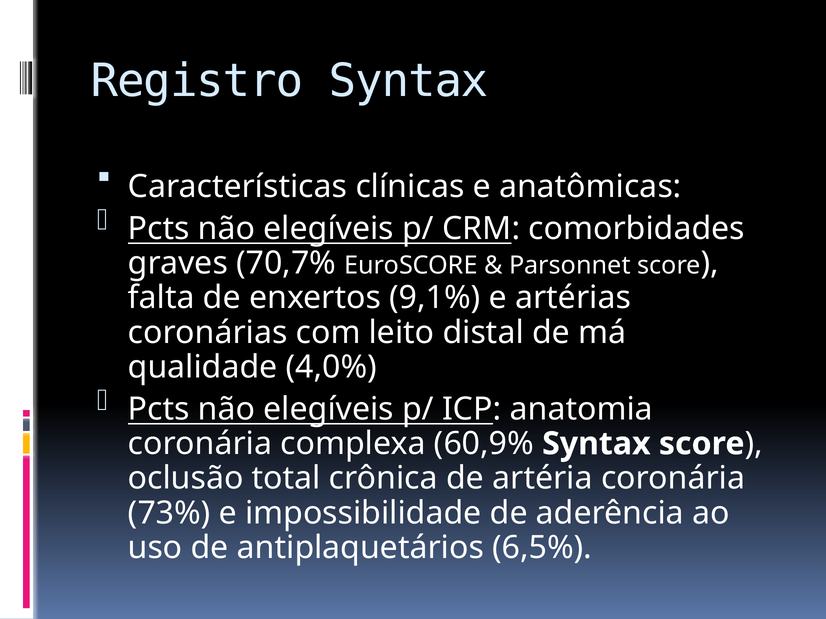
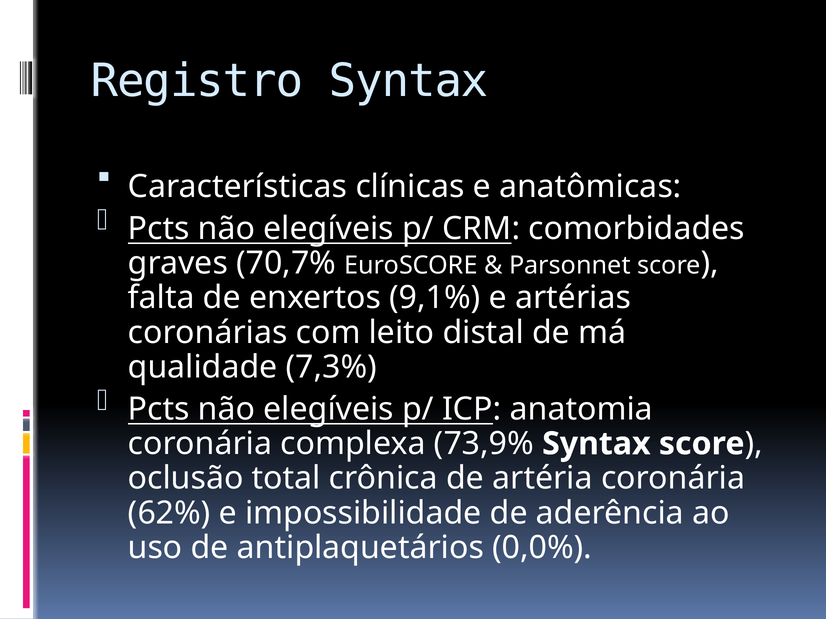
4,0%: 4,0% -> 7,3% (331, 367)
60,9%: 60,9% -> 73,9% (484, 444)
73%: 73% -> 62% (169, 513)
6,5%: 6,5% -> 0,0% (542, 548)
